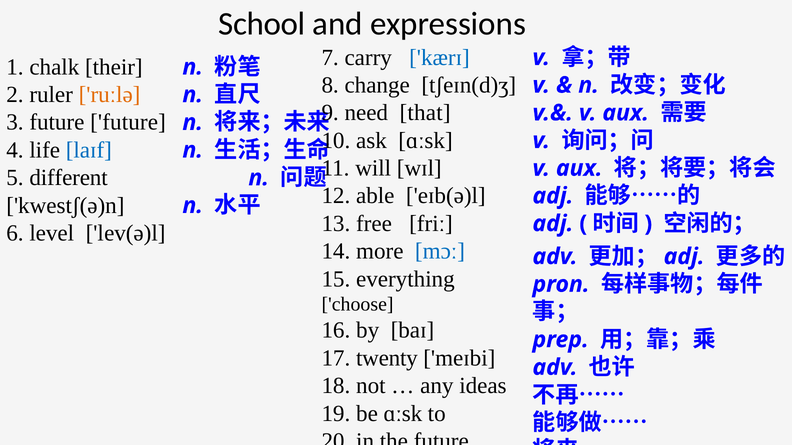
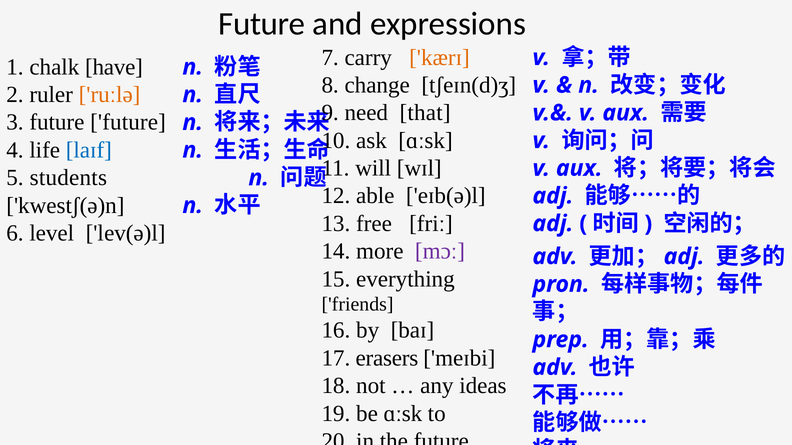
School: School -> Future (262, 24)
kærɪ colour: blue -> orange (439, 57)
their: their -> have (114, 67)
different: different -> students (68, 178)
mɔː colour: blue -> purple (440, 252)
choose: choose -> friends (358, 305)
twenty: twenty -> erasers (387, 358)
